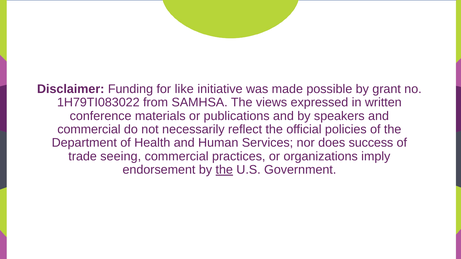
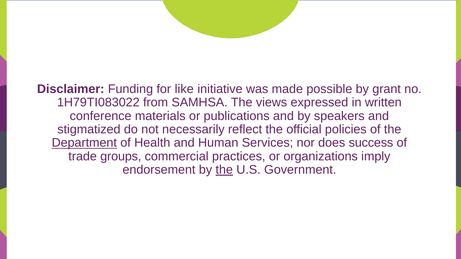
commercial: commercial -> stigmatized (89, 130)
Department underline: none -> present (84, 143)
seeing: seeing -> groups (121, 157)
